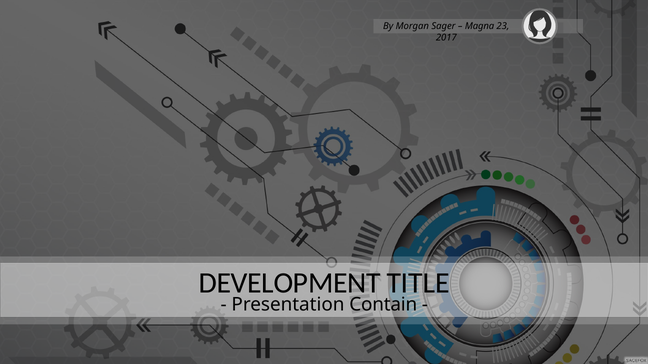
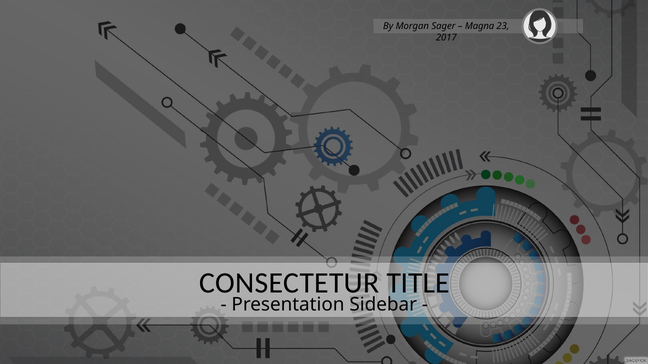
DEVELOPMENT: DEVELOPMENT -> CONSECTETUR (289, 283)
Contain: Contain -> Sidebar (383, 305)
